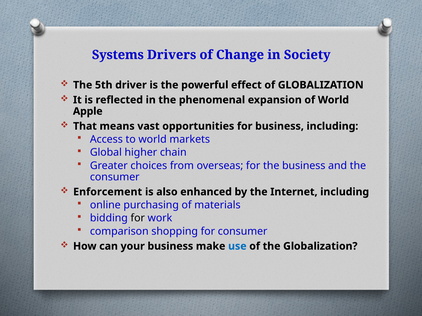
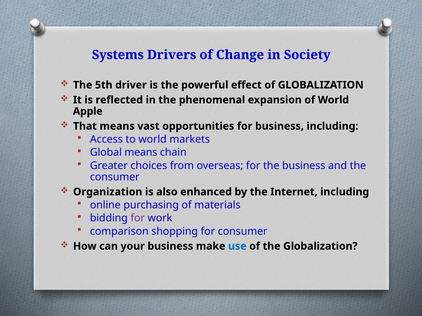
Global higher: higher -> means (141, 153)
Enforcement: Enforcement -> Organization (108, 192)
for colour: black -> purple (138, 218)
